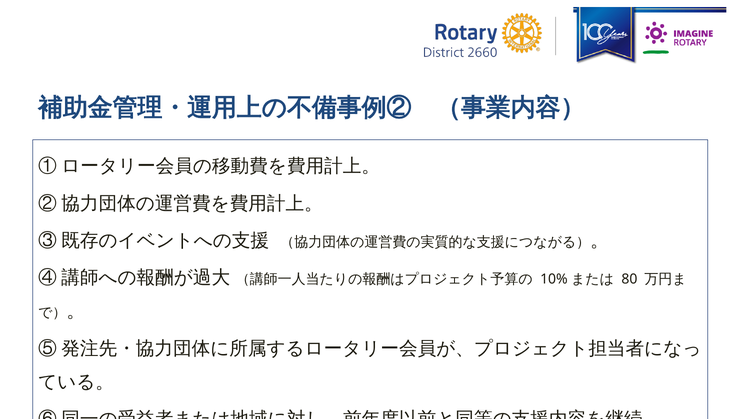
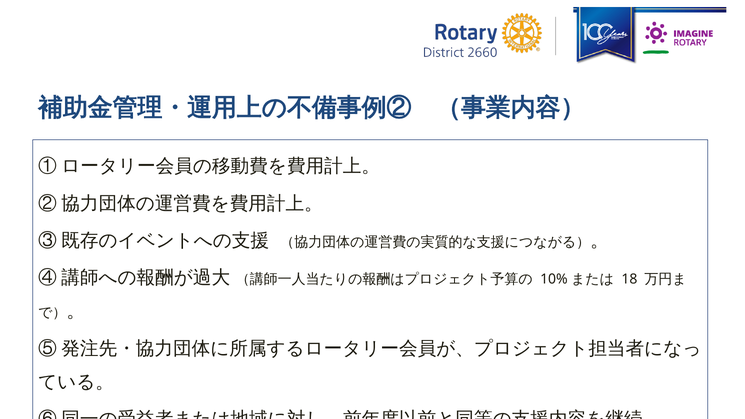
80: 80 -> 18 (629, 279)
